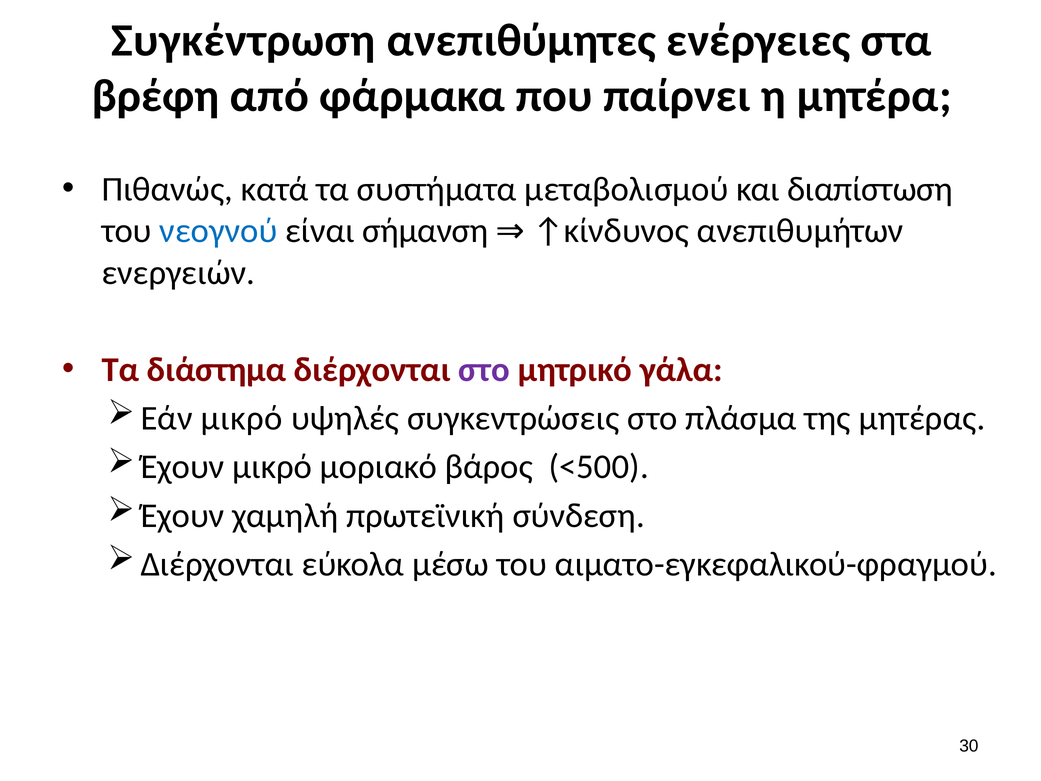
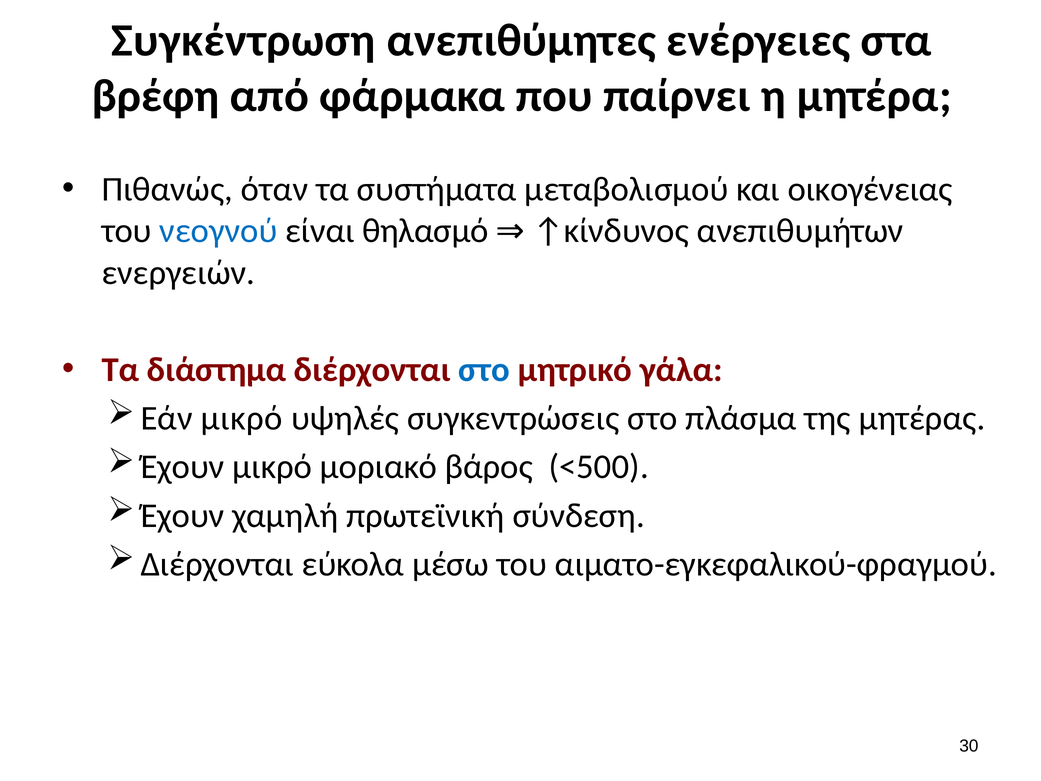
κατά: κατά -> όταν (274, 189)
διαπίστωση: διαπίστωση -> οικογένειας (870, 189)
σήμανση: σήμανση -> θηλασμό (425, 231)
στο colour: purple -> blue (484, 370)
